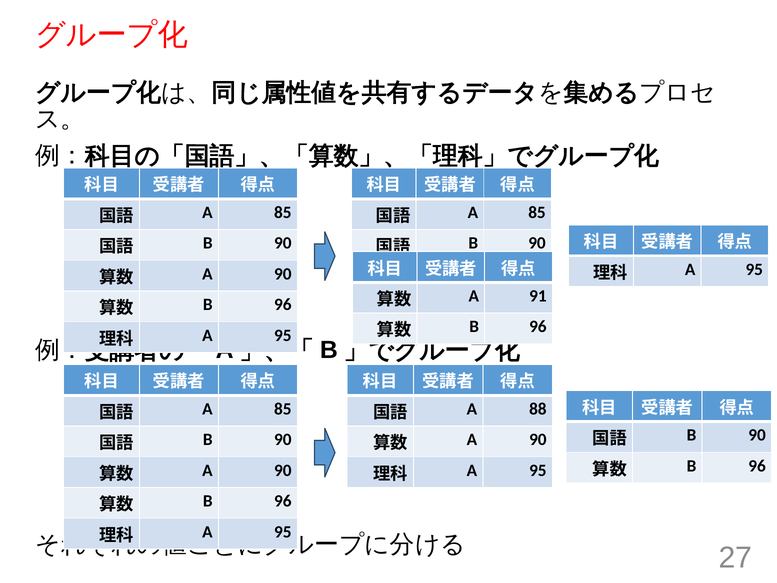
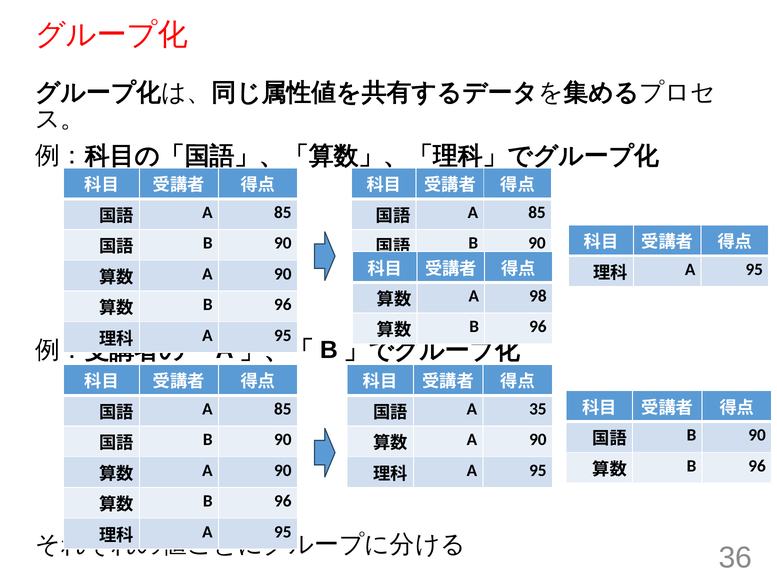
91: 91 -> 98 (538, 296)
88: 88 -> 35 (538, 409)
27: 27 -> 36 (735, 558)
